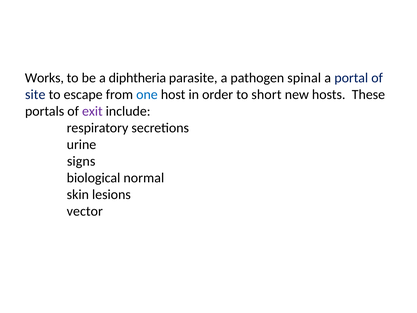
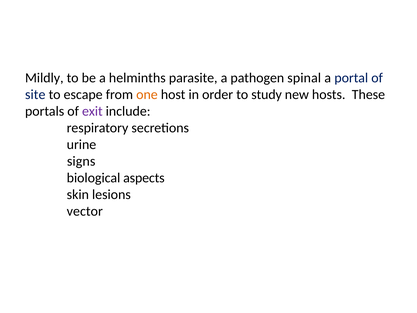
Works: Works -> Mildly (44, 78)
diphtheria: diphtheria -> helminths (137, 78)
one colour: blue -> orange (147, 94)
short: short -> study (267, 94)
normal: normal -> aspects (144, 178)
